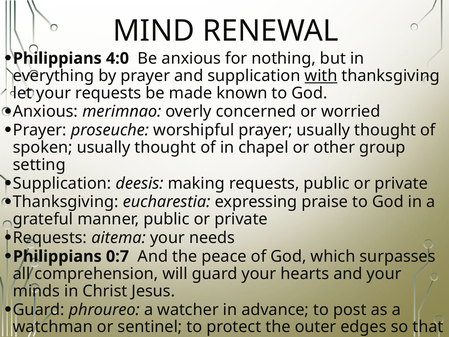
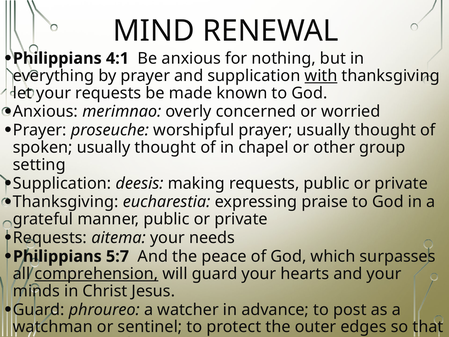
4:0: 4:0 -> 4:1 (117, 58)
0:7: 0:7 -> 5:7 (117, 256)
comprehension underline: none -> present (96, 274)
